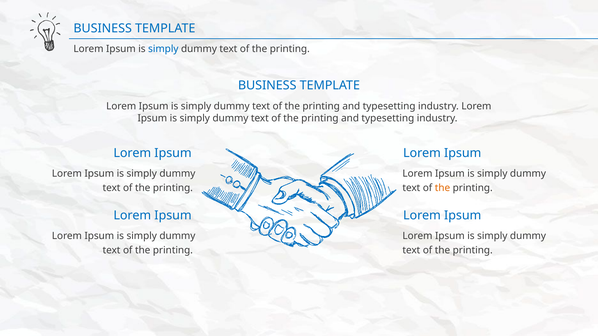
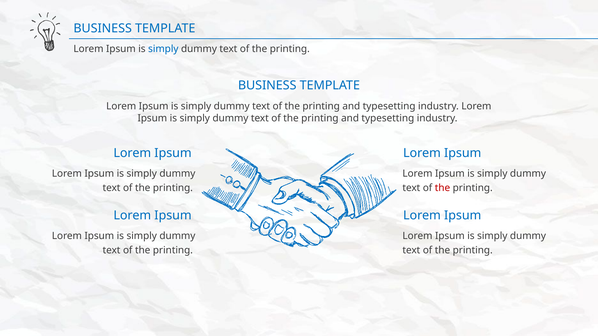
the colour: orange -> red (443, 188)
